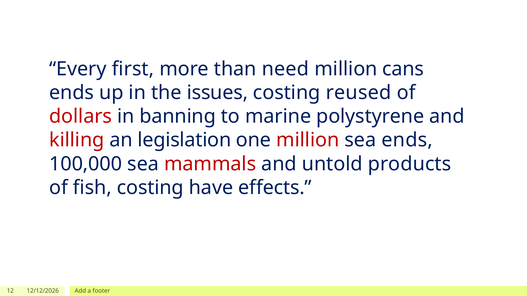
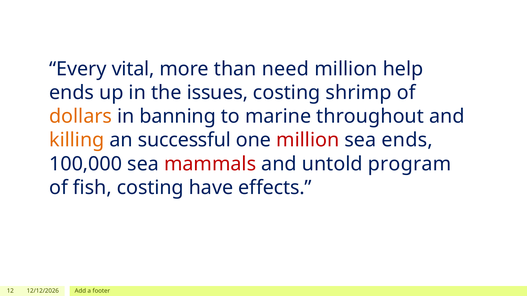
first: first -> vital (133, 69)
cans: cans -> help (403, 69)
reused: reused -> shrimp (359, 93)
dollars colour: red -> orange (81, 117)
polystyrene: polystyrene -> throughout (370, 117)
killing colour: red -> orange (77, 140)
legislation: legislation -> successful (184, 140)
products: products -> program (410, 164)
